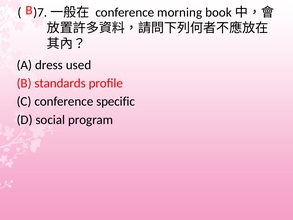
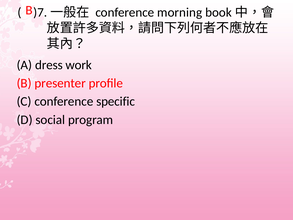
used: used -> work (79, 65)
standards: standards -> presenter (60, 83)
